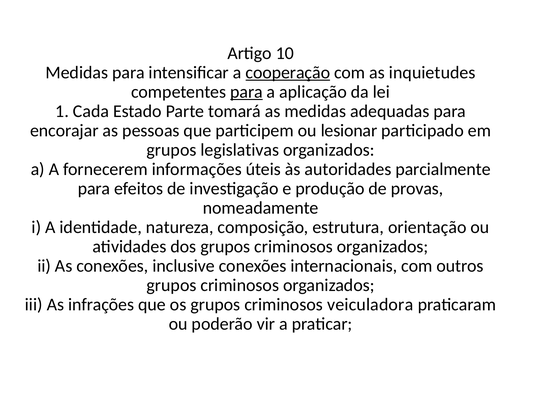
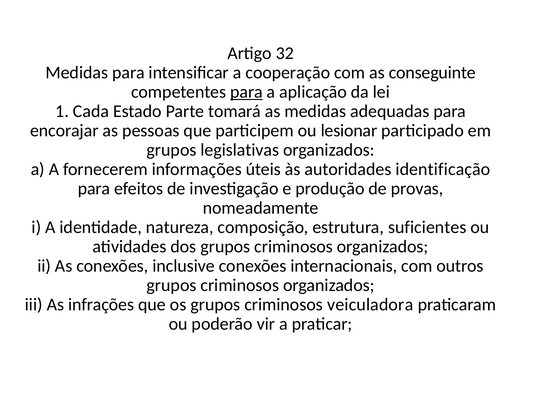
10: 10 -> 32 (285, 53)
cooperação underline: present -> none (288, 72)
inquietudes: inquietudes -> conseguinte (432, 72)
parcialmente: parcialmente -> identificação (443, 169)
orientação: orientação -> suficientes (427, 227)
